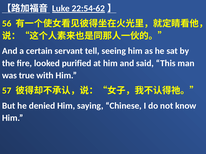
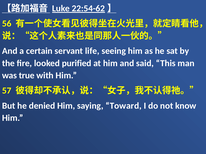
tell: tell -> life (92, 51)
Chinese: Chinese -> Toward (124, 106)
